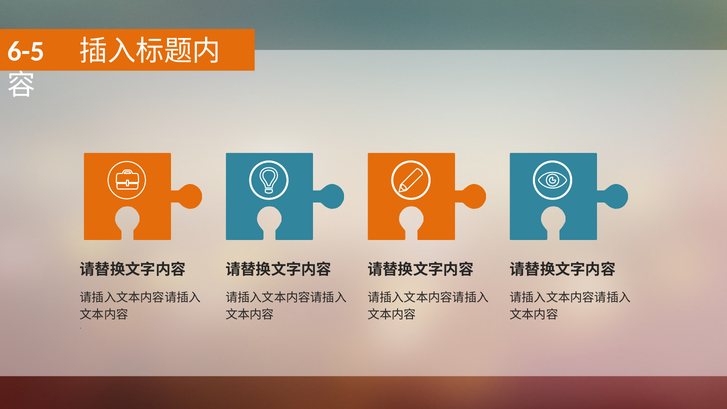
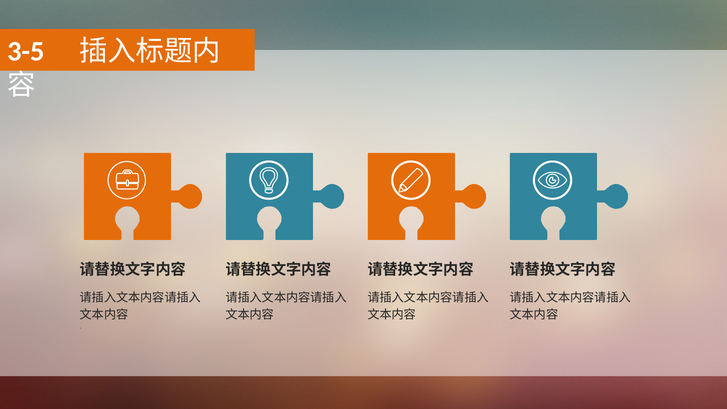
6-5: 6-5 -> 3-5 (26, 52)
